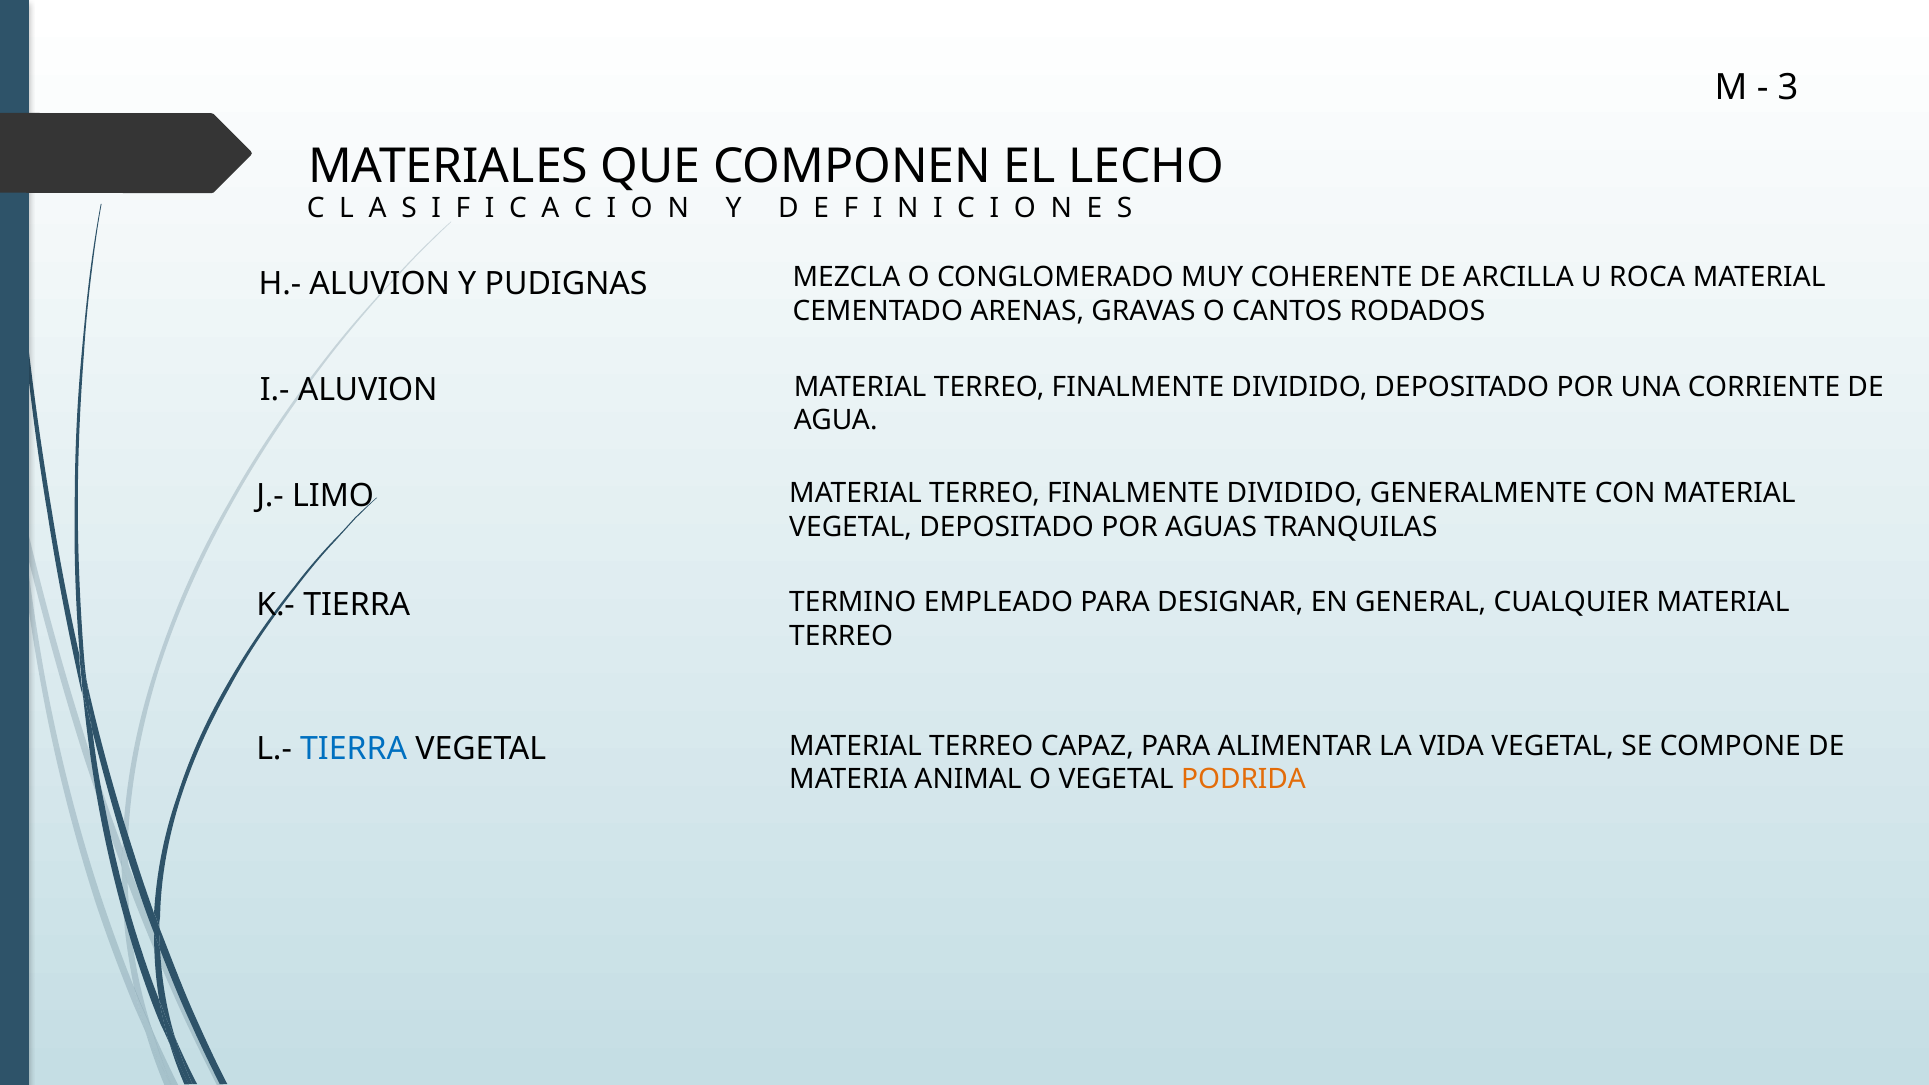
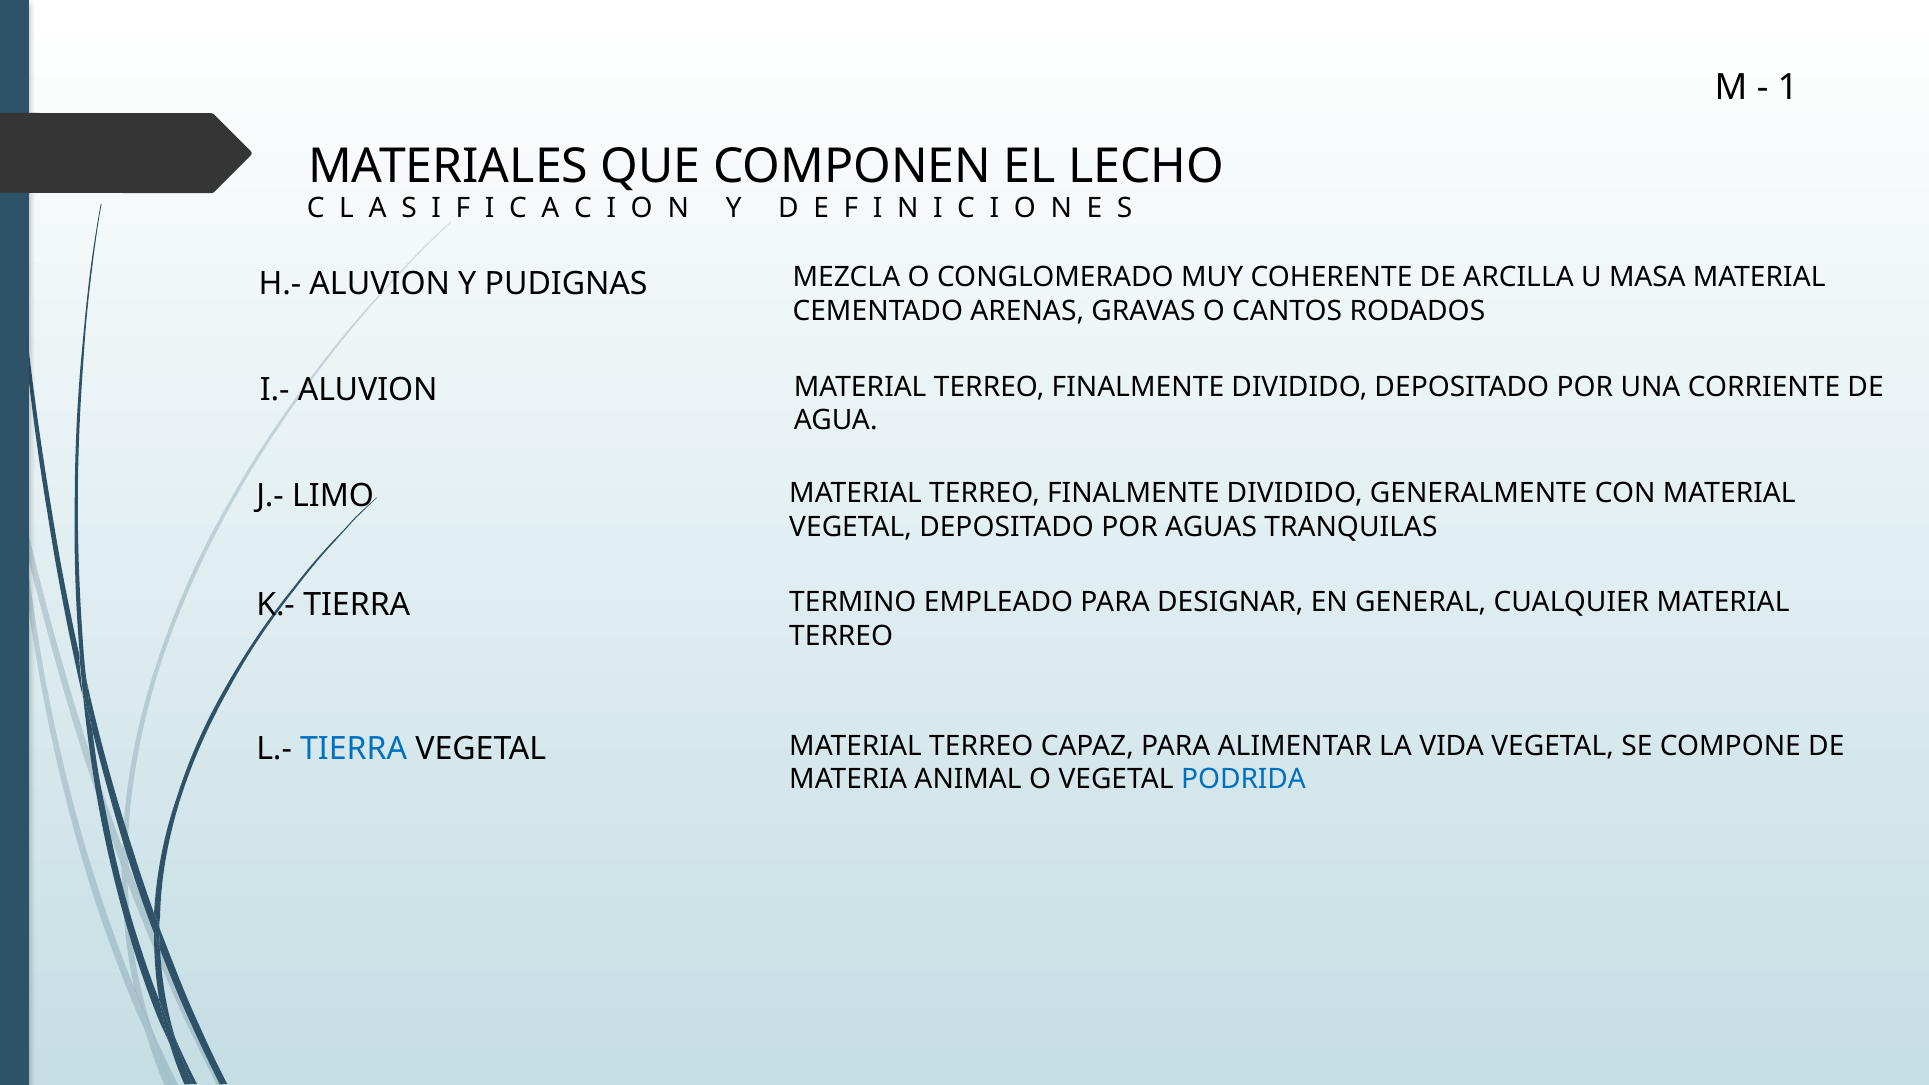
3: 3 -> 1 (1788, 87)
ROCA: ROCA -> MASA (1647, 278)
PODRIDA colour: orange -> blue (1244, 780)
